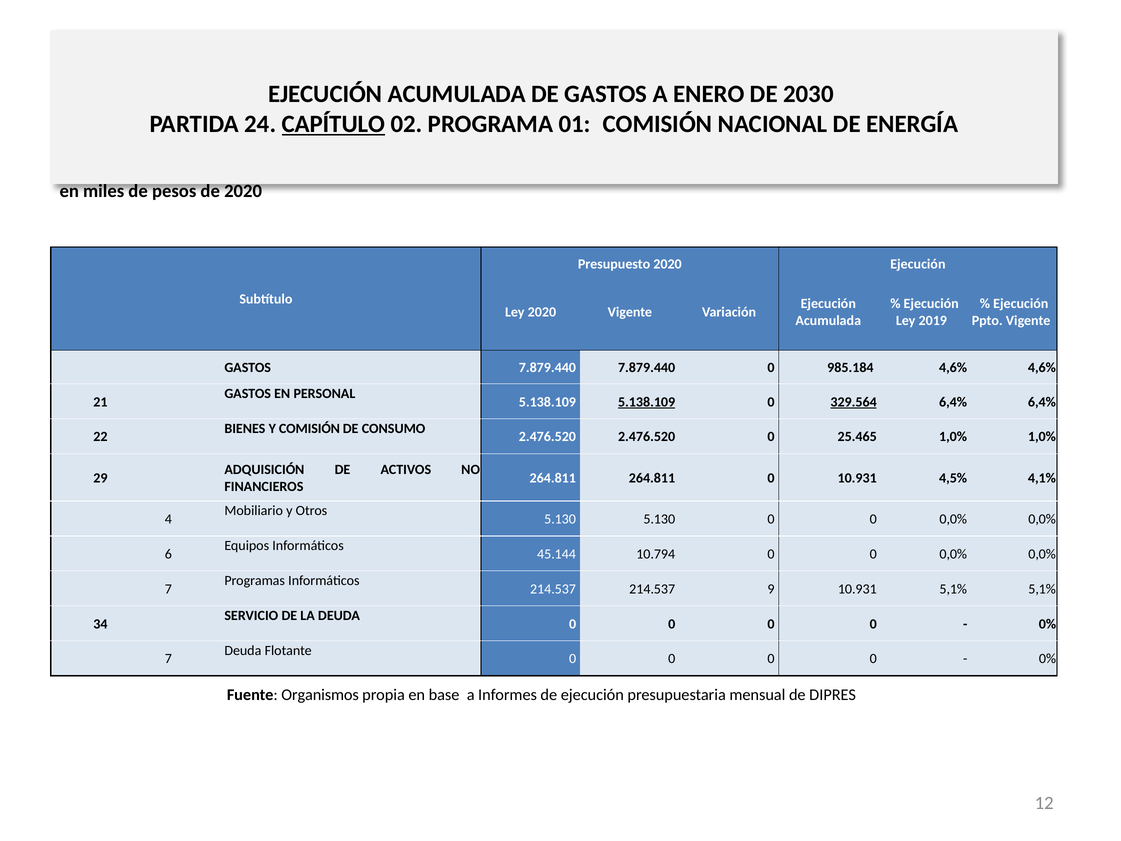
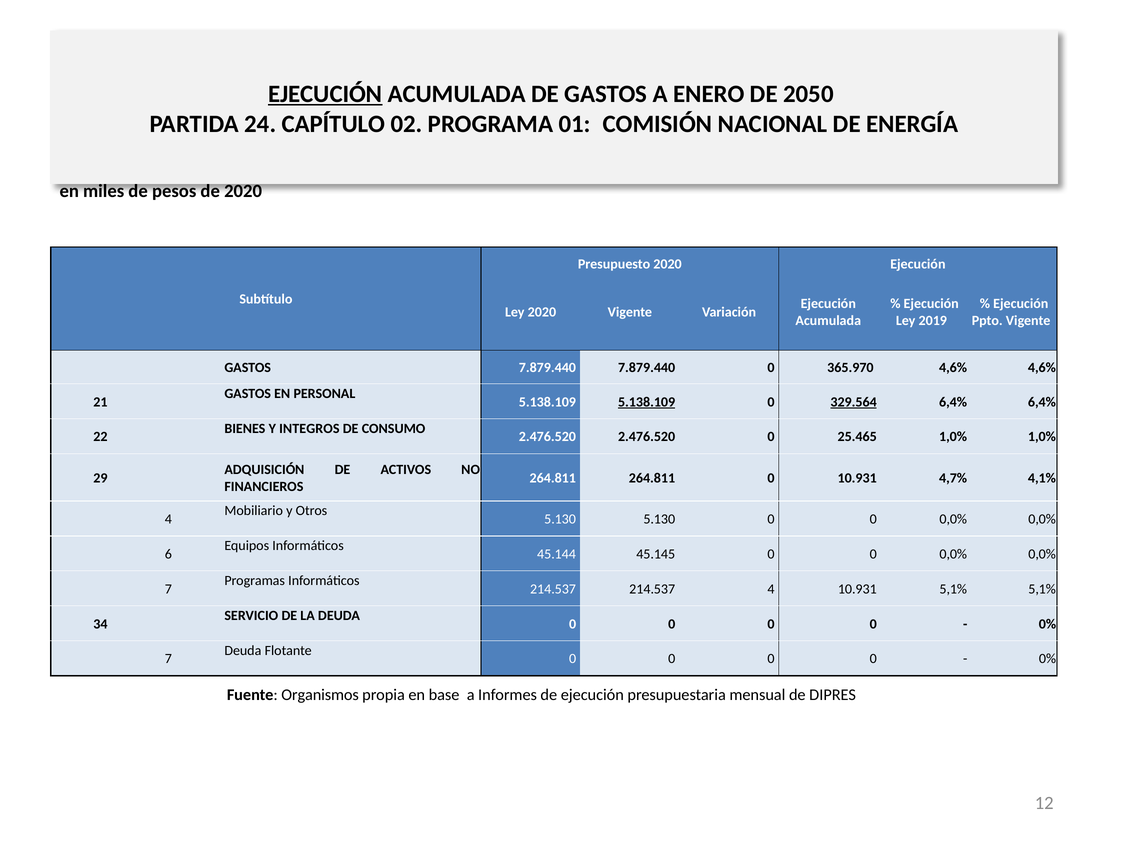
EJECUCIÓN underline: none -> present (325, 94)
2030: 2030 -> 2050 (808, 94)
CAPÍTULO underline: present -> none (333, 124)
985.184: 985.184 -> 365.970 (850, 368)
Y COMISIÓN: COMISIÓN -> INTEGROS (309, 428)
4,5%: 4,5% -> 4,7% (953, 478)
10.794: 10.794 -> 45.145 (656, 554)
214.537 9: 9 -> 4 (771, 589)
